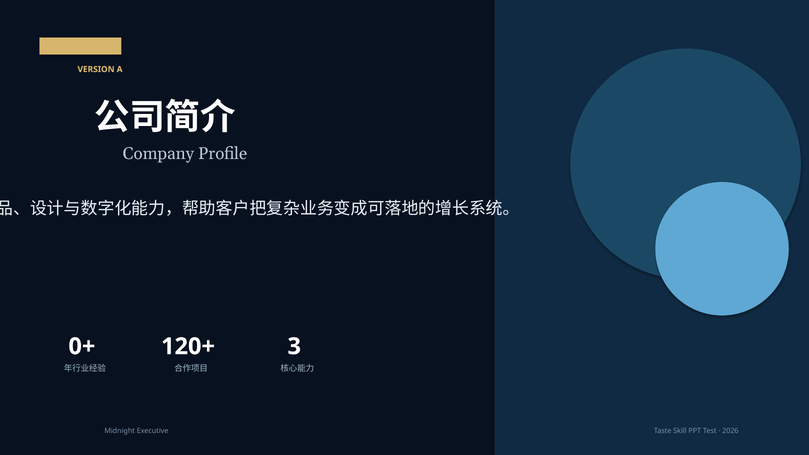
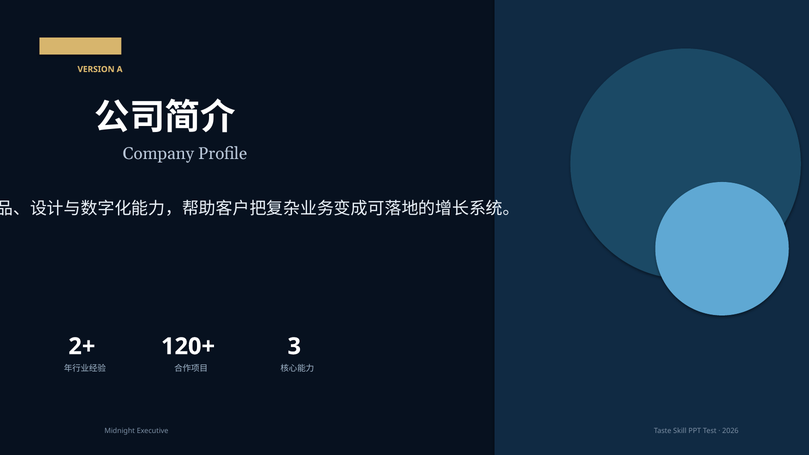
0+: 0+ -> 2+ (82, 346)
